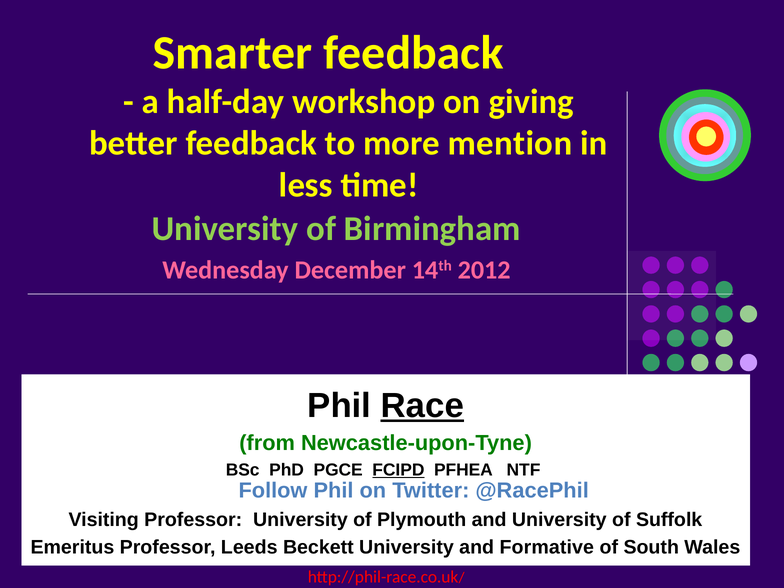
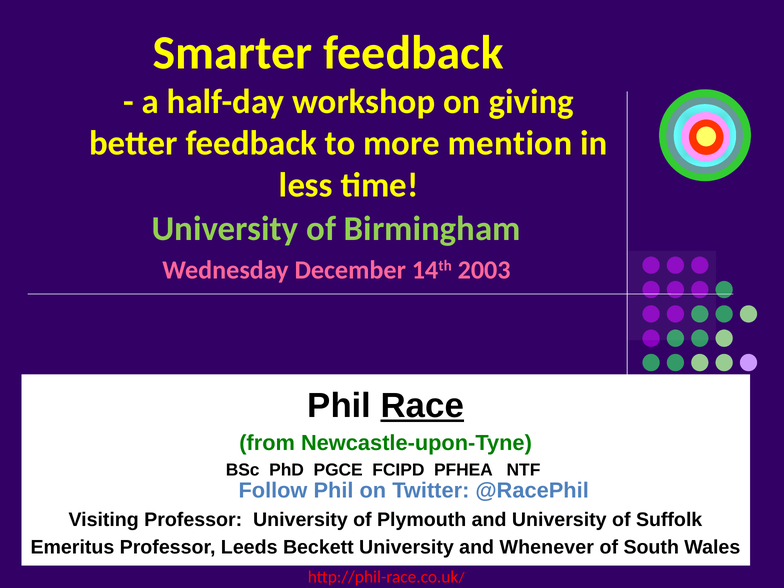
2012: 2012 -> 2003 (484, 270)
FCIPD underline: present -> none (398, 470)
Formative: Formative -> Whenever (547, 547)
